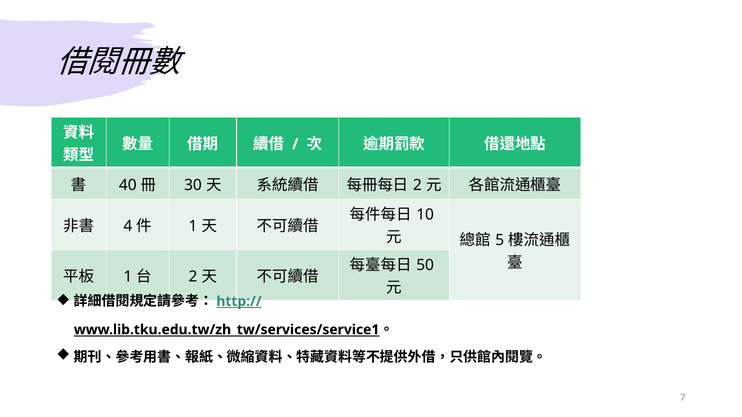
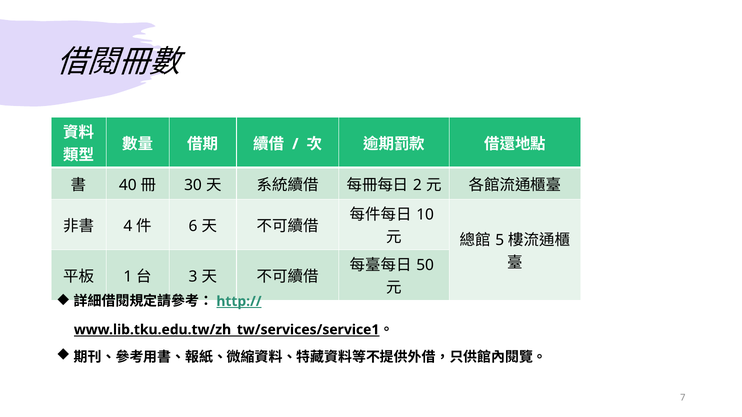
1: 1 -> 6 (193, 226)
2: 2 -> 3 (193, 277)
